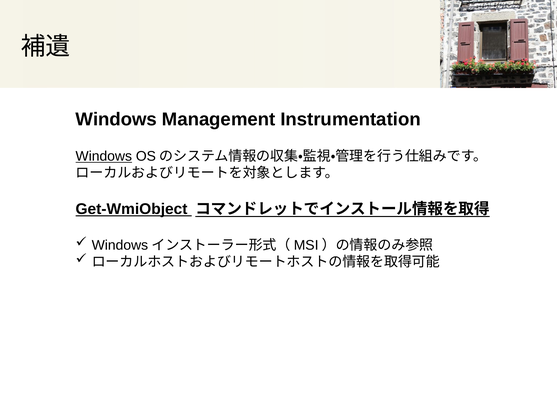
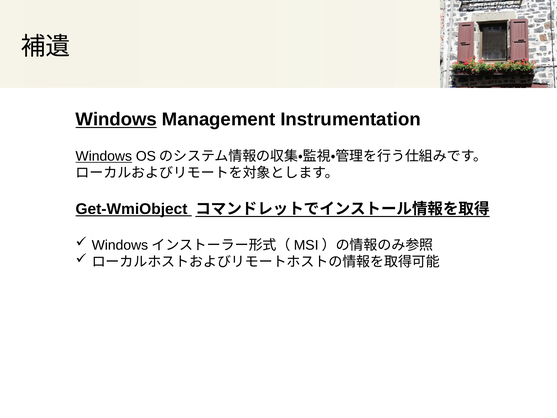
Windows underline: none -> present (116, 119)
